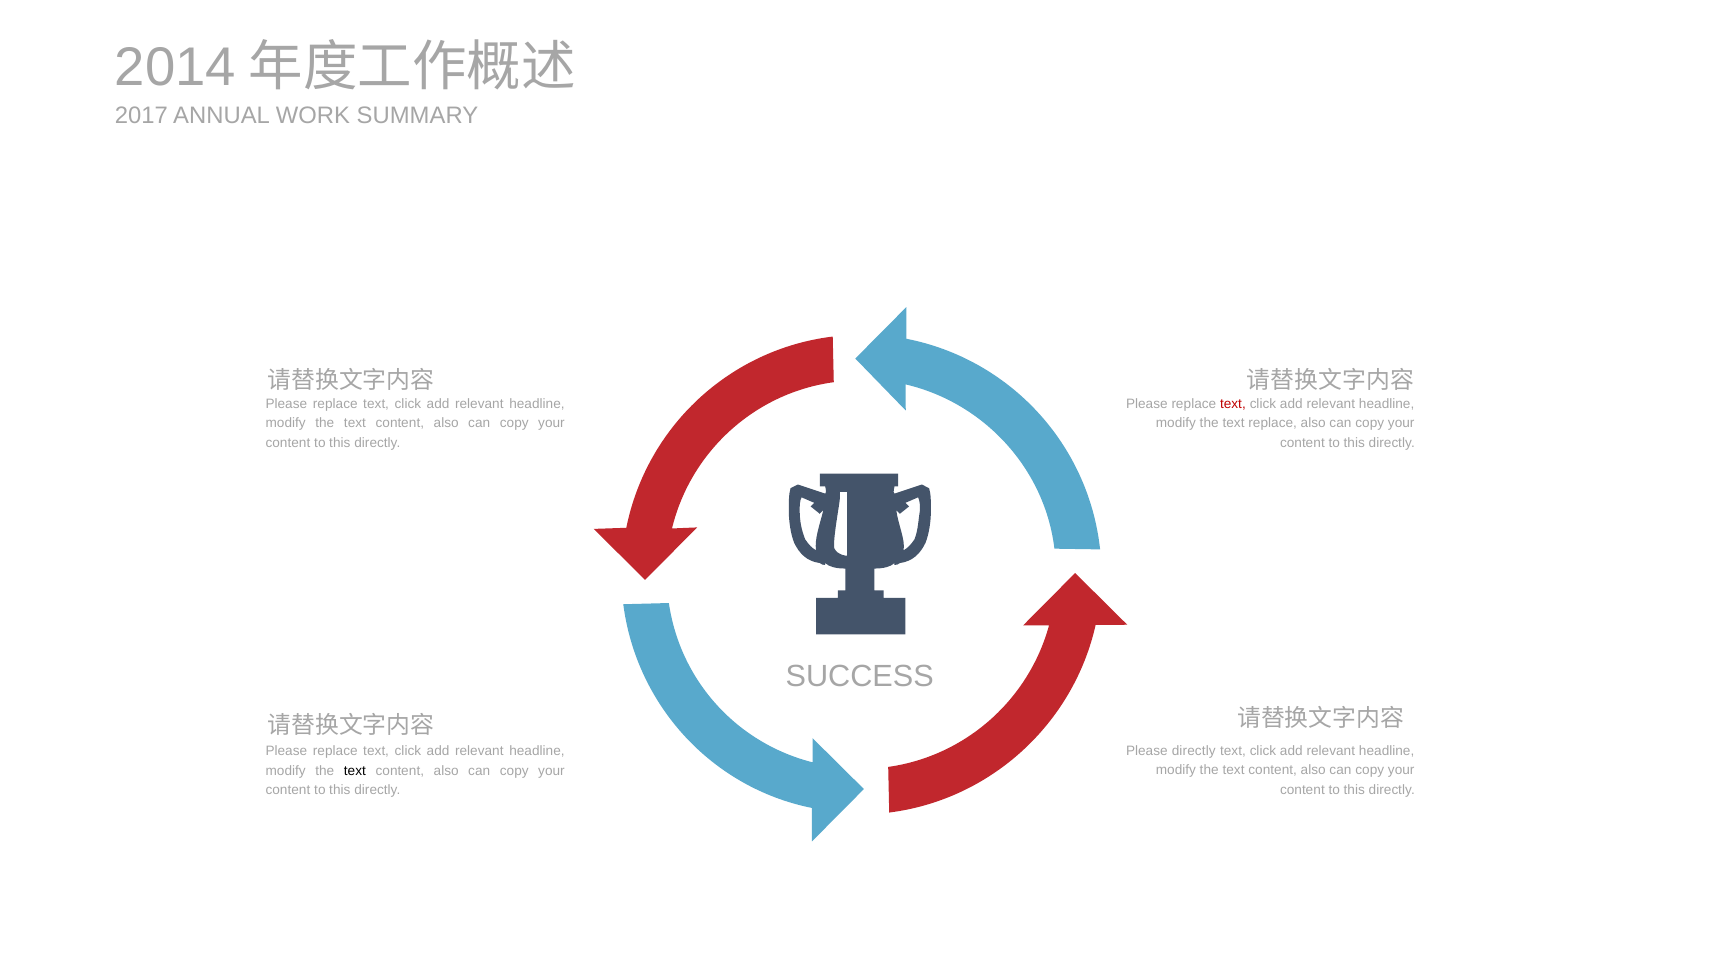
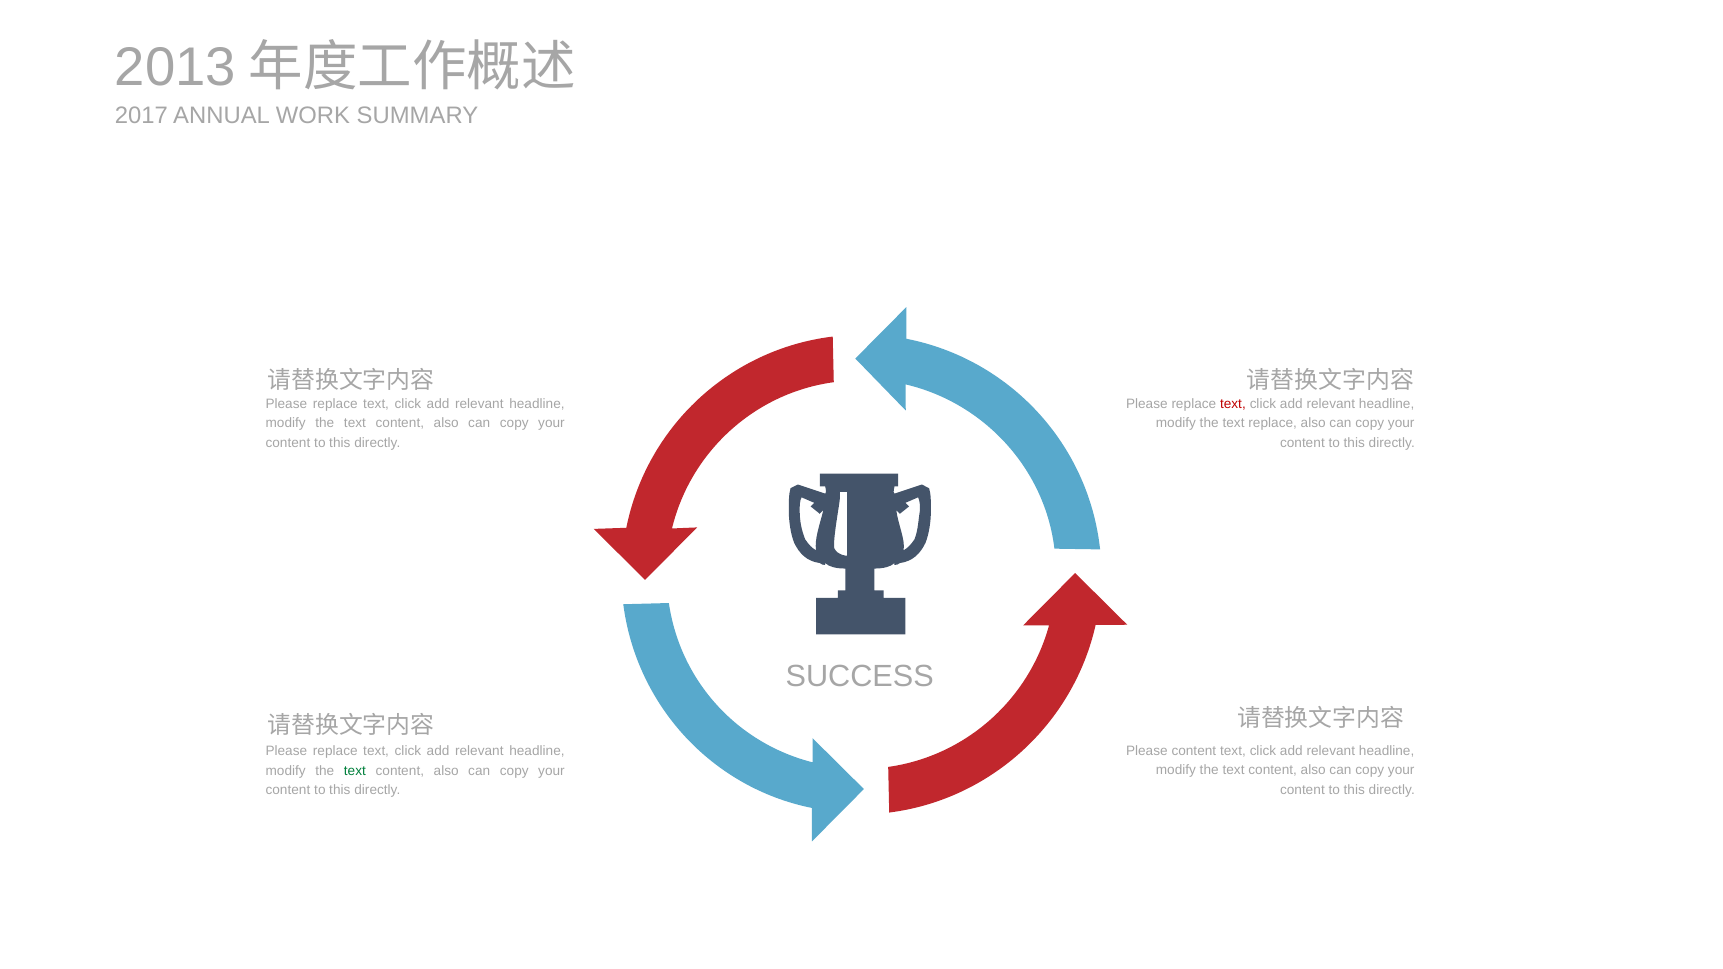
2014: 2014 -> 2013 (175, 68)
Please directly: directly -> content (1194, 751)
text colour: black -> green (355, 771)
